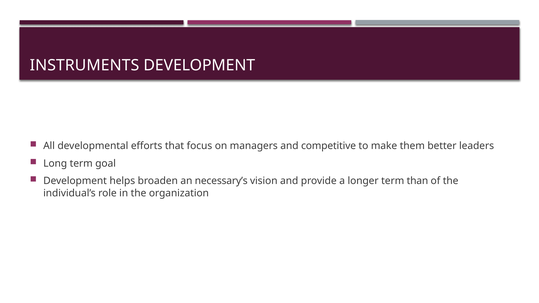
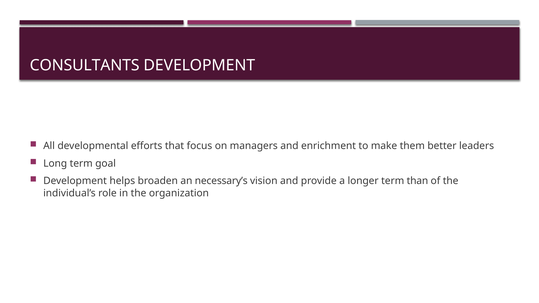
INSTRUMENTS: INSTRUMENTS -> CONSULTANTS (85, 65)
competitive: competitive -> enrichment (329, 146)
